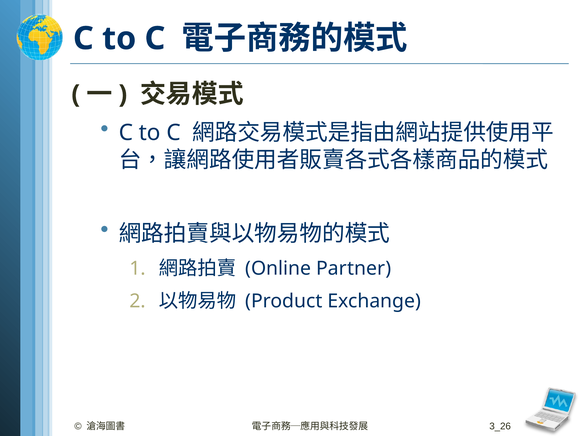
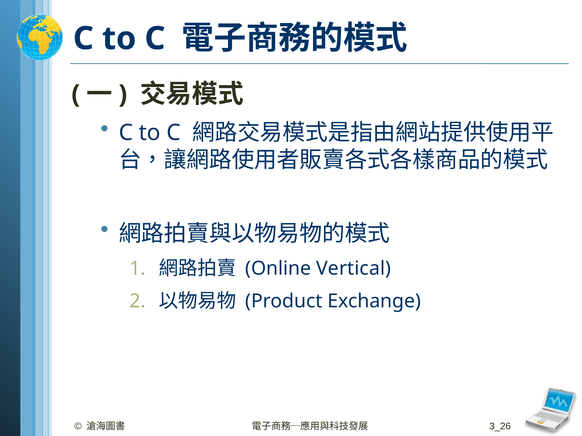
Partner: Partner -> Vertical (354, 269)
